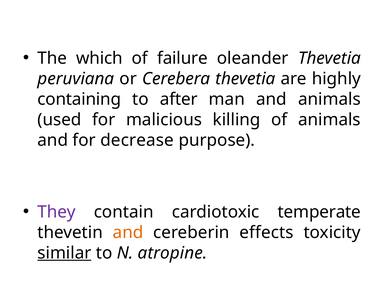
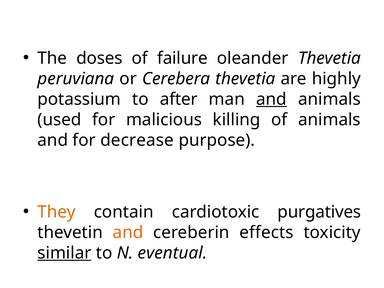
which: which -> doses (99, 58)
containing: containing -> potassium (79, 99)
and underline: none -> present (271, 99)
They colour: purple -> orange (56, 212)
temperate: temperate -> purgatives (319, 212)
atropine: atropine -> eventual (173, 253)
